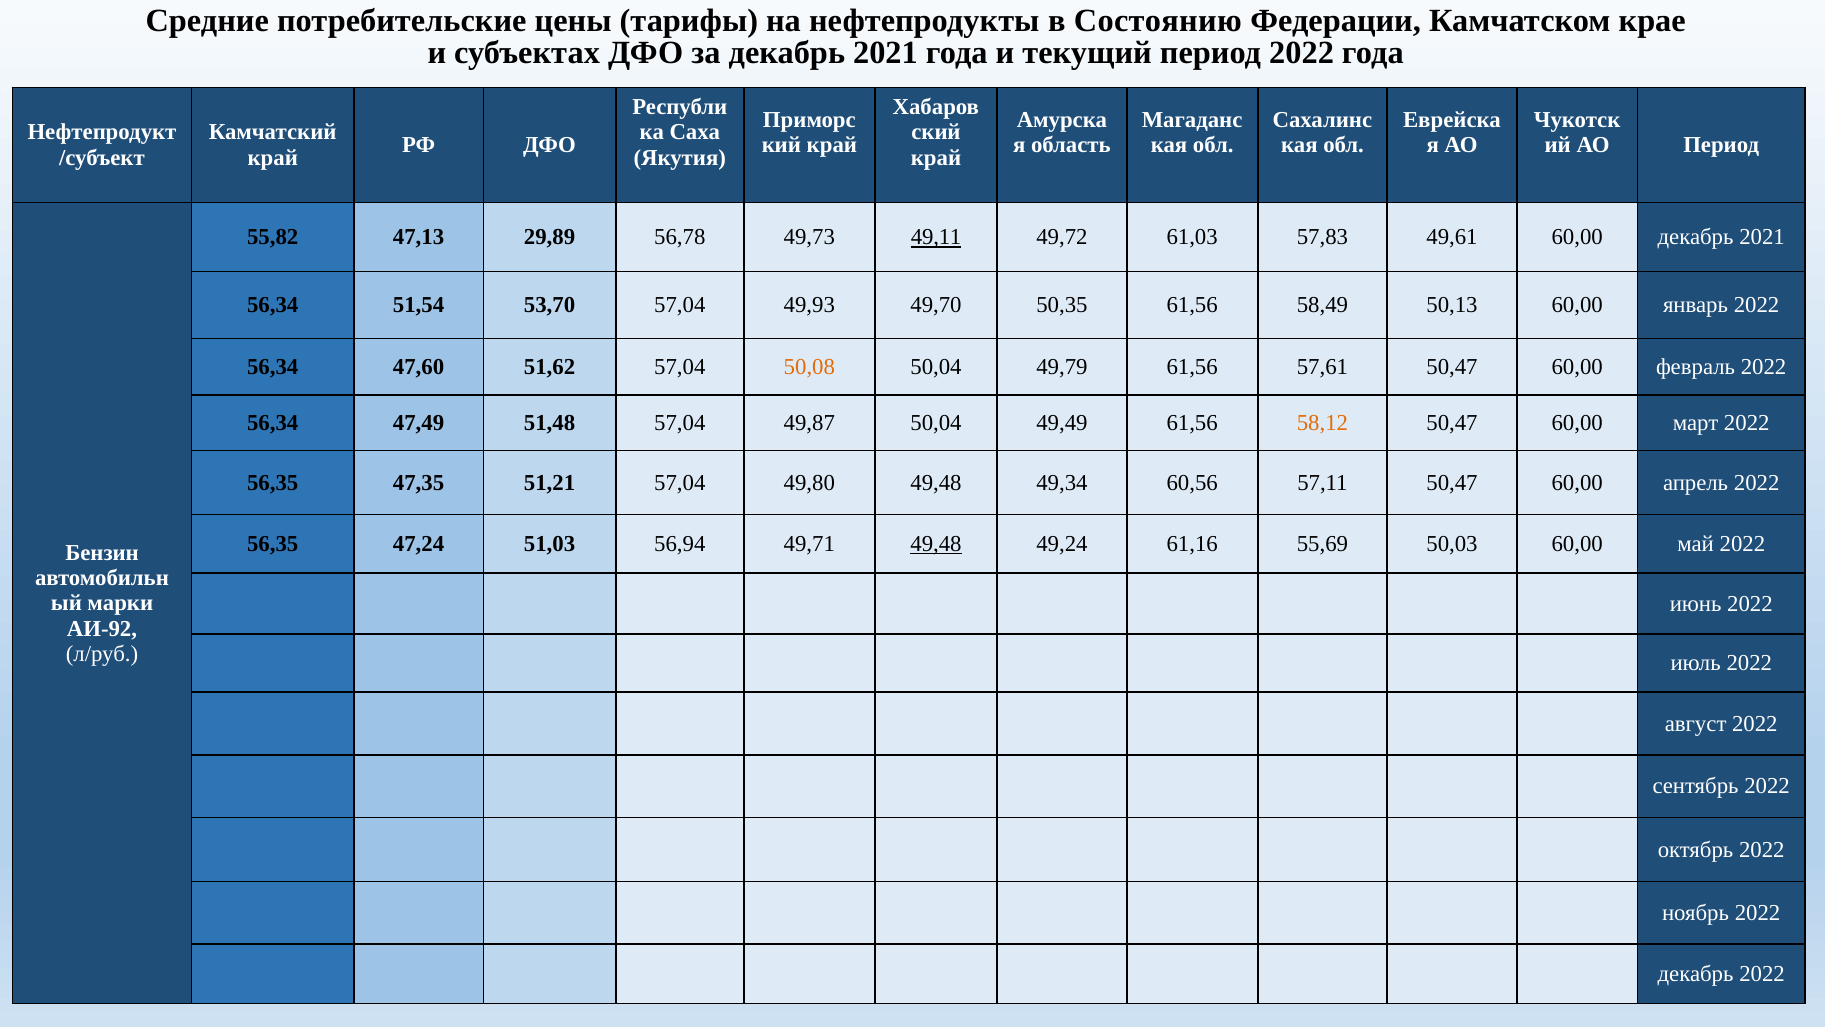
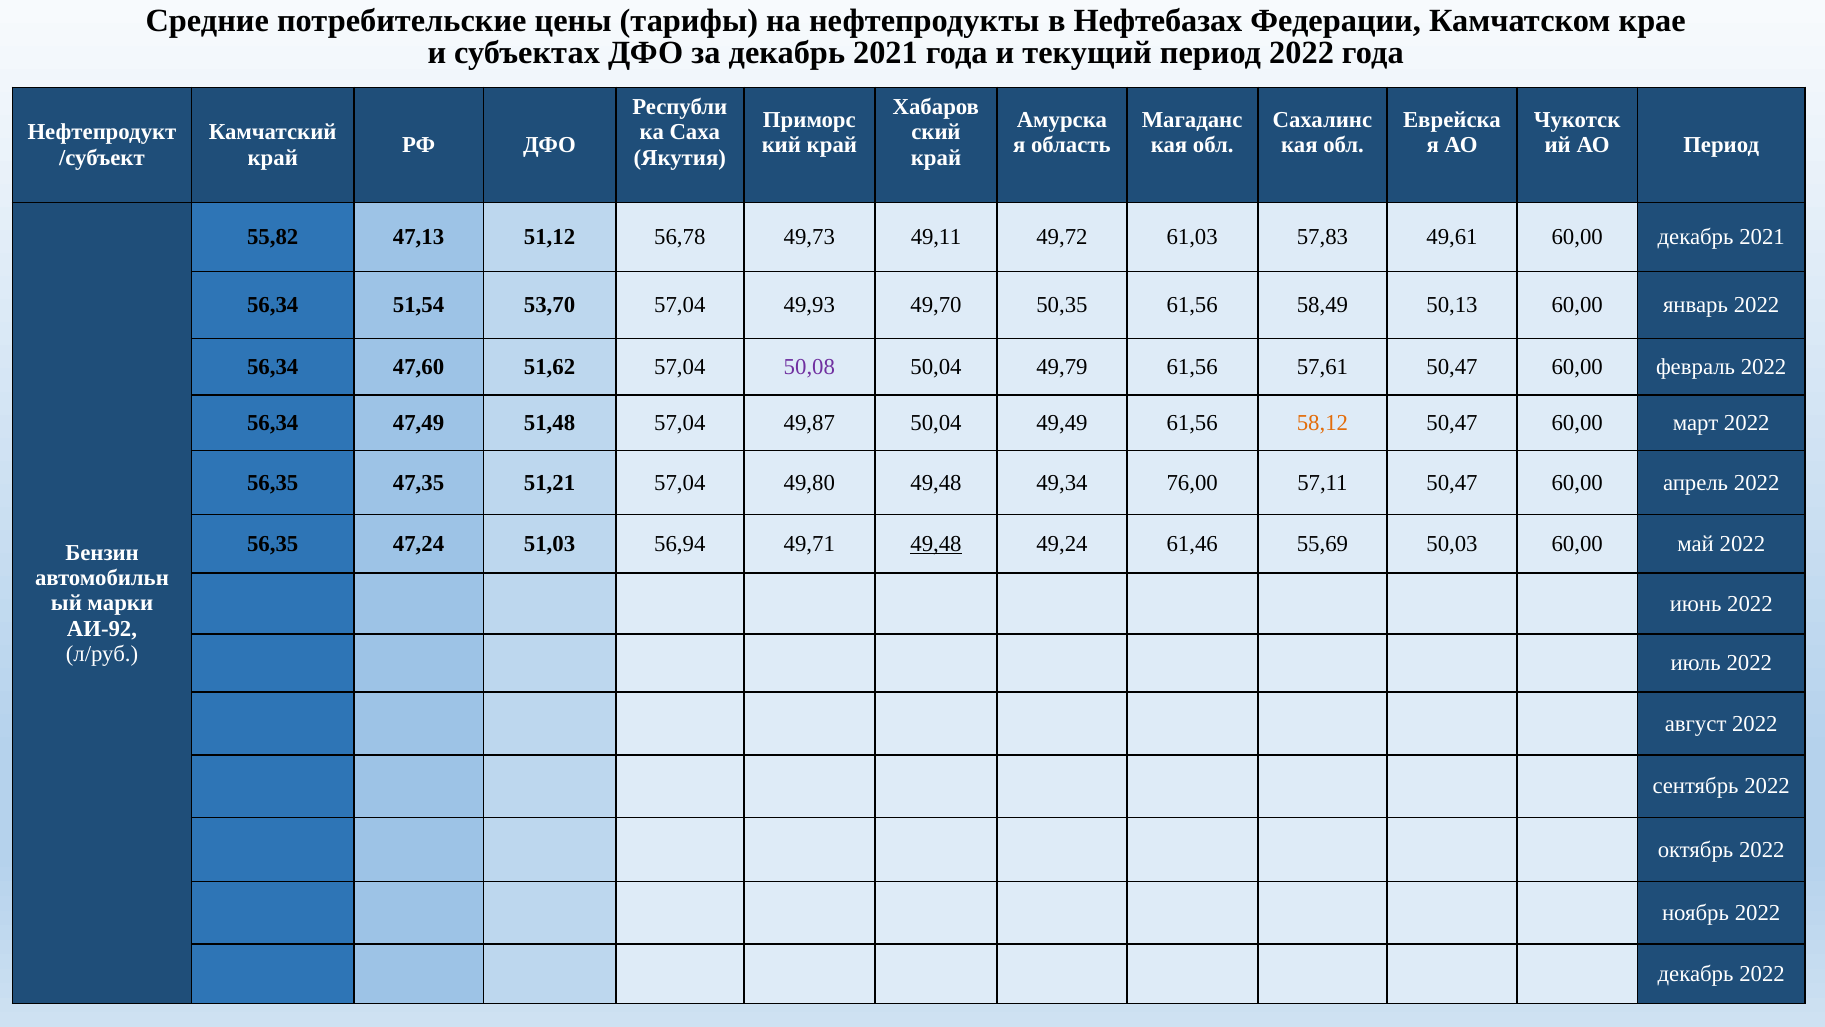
Состоянию: Состоянию -> Нефтебазах (1158, 21)
29,89: 29,89 -> 51,12 (550, 237)
49,11 underline: present -> none (936, 237)
50,08 colour: orange -> purple (809, 367)
60,56: 60,56 -> 76,00 (1192, 482)
61,16: 61,16 -> 61,46 (1192, 544)
